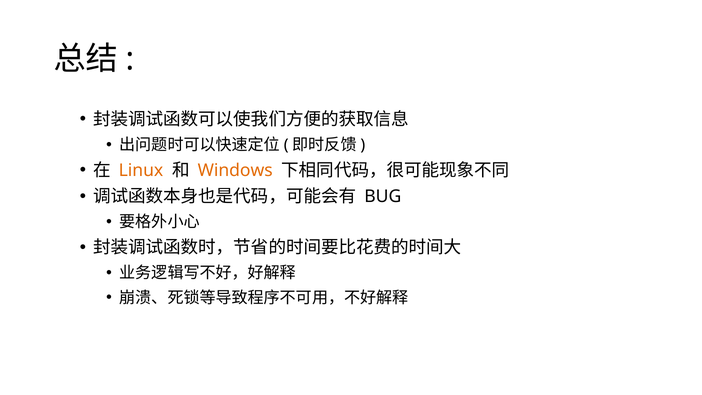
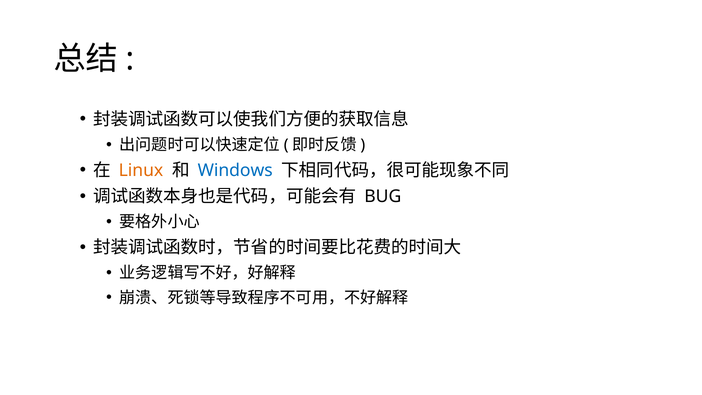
Windows colour: orange -> blue (235, 170)
